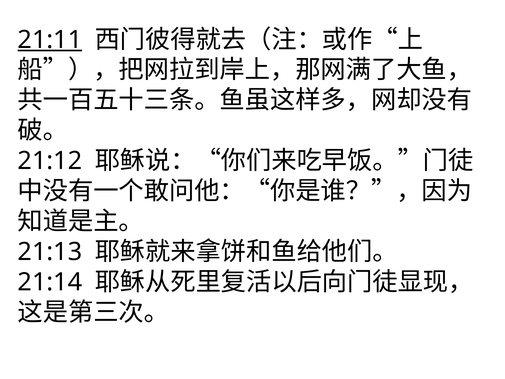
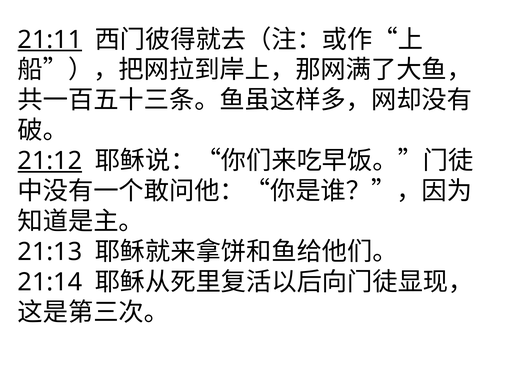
21:12 underline: none -> present (50, 161)
